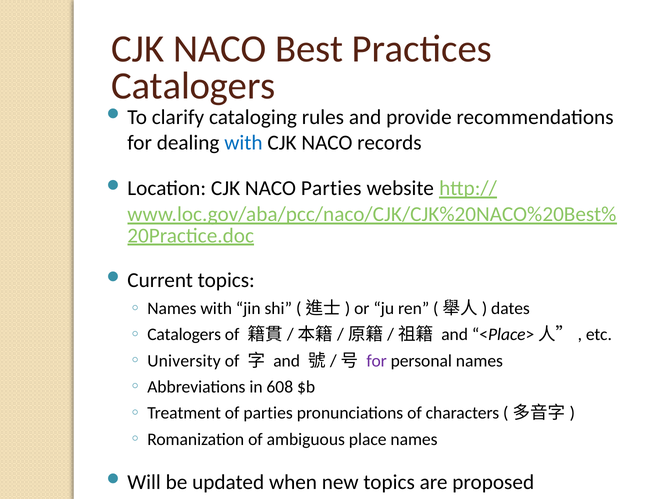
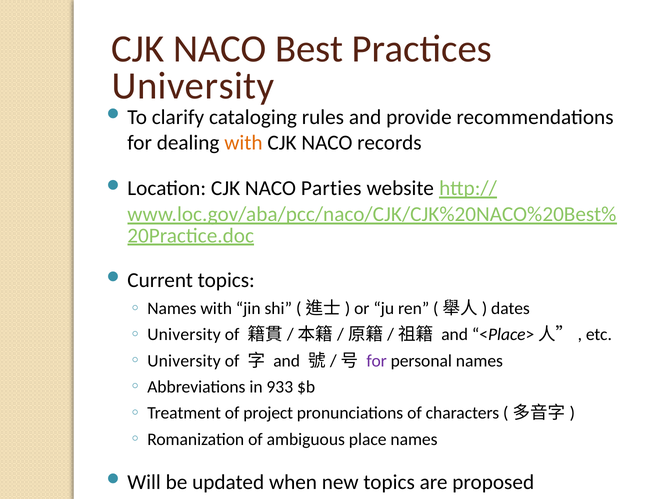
Catalogers: Catalogers -> University (193, 86)
with colour: blue -> orange (243, 143)
Catalogers: Catalogers -> University (184, 335)
608: 608 -> 933 (280, 387)
of parties: parties -> project (268, 413)
